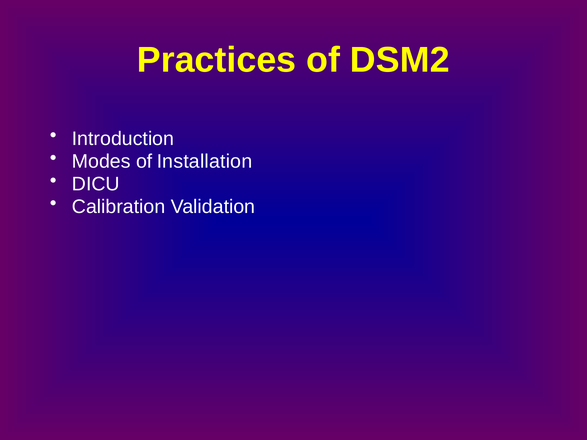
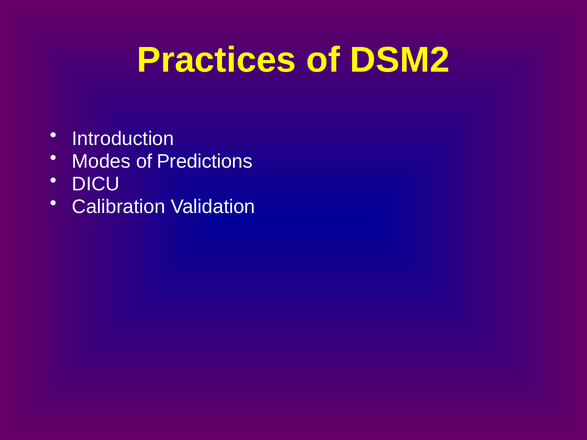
Installation: Installation -> Predictions (205, 161)
